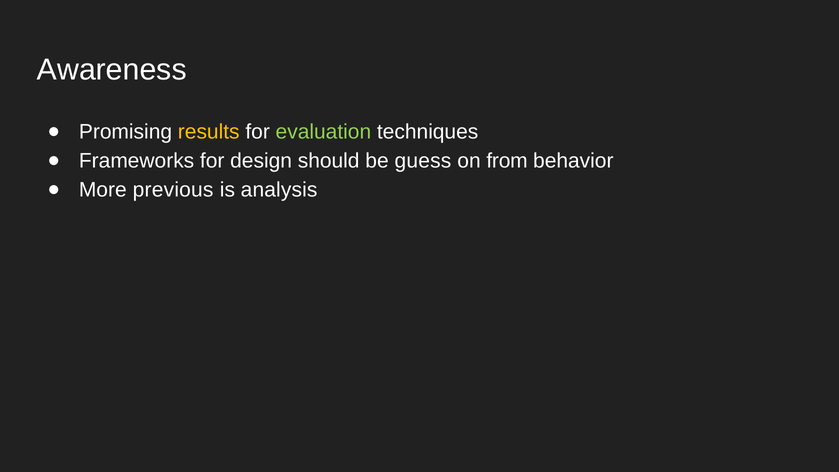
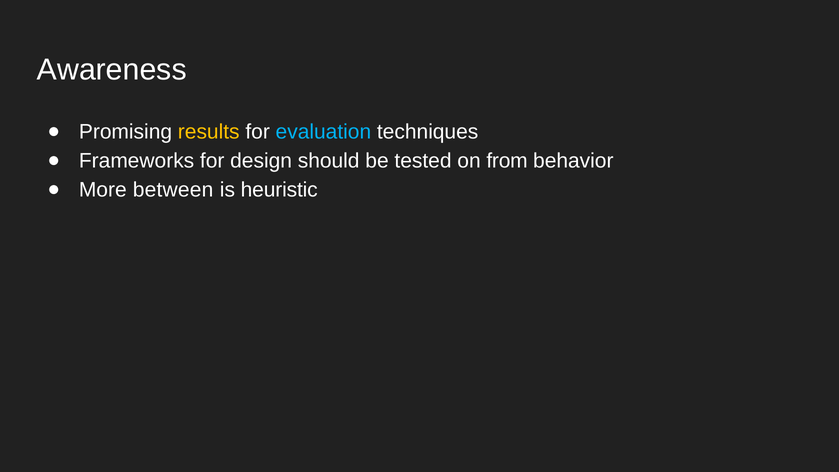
evaluation colour: light green -> light blue (323, 132)
guess: guess -> tested (423, 161)
previous: previous -> between (173, 190)
analysis: analysis -> heuristic (279, 190)
